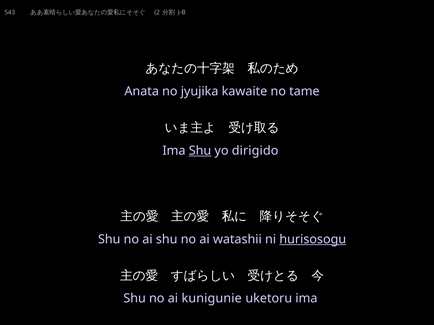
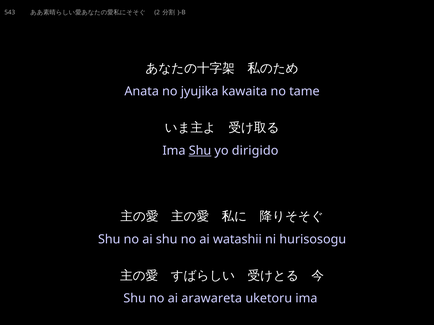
kawaite: kawaite -> kawaita (245, 92)
hurisosogu underline: present -> none (313, 240)
kunigunie: kunigunie -> arawareta (212, 299)
